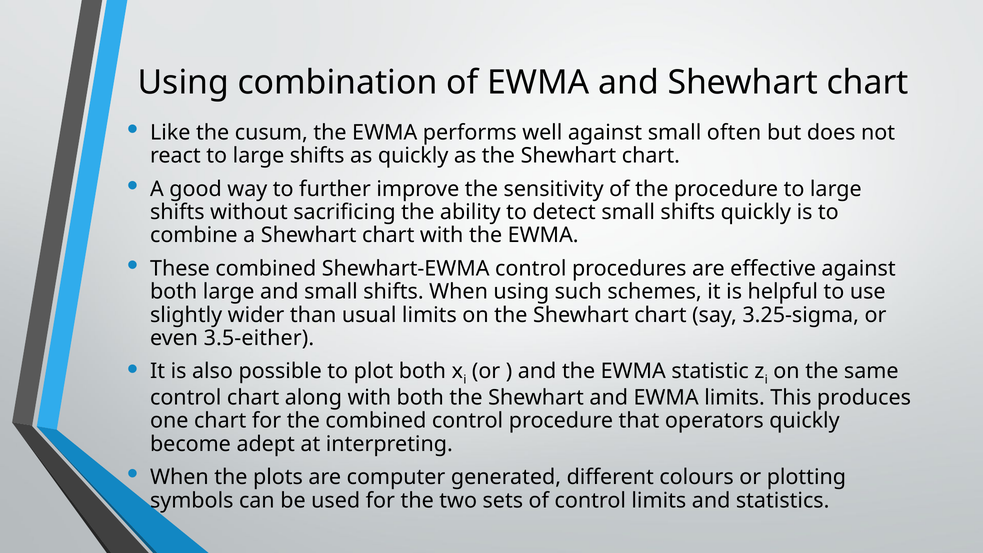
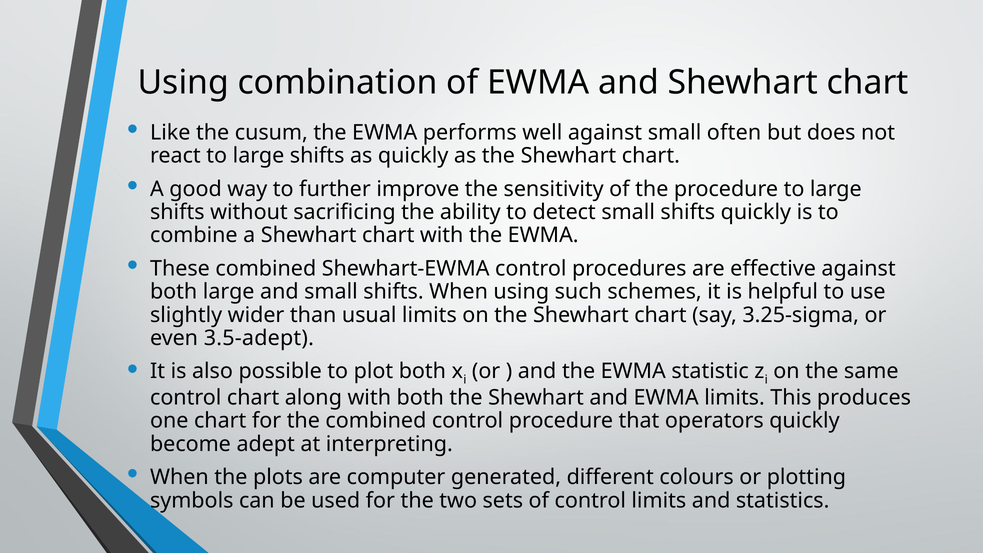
3.5-either: 3.5-either -> 3.5-adept (259, 338)
